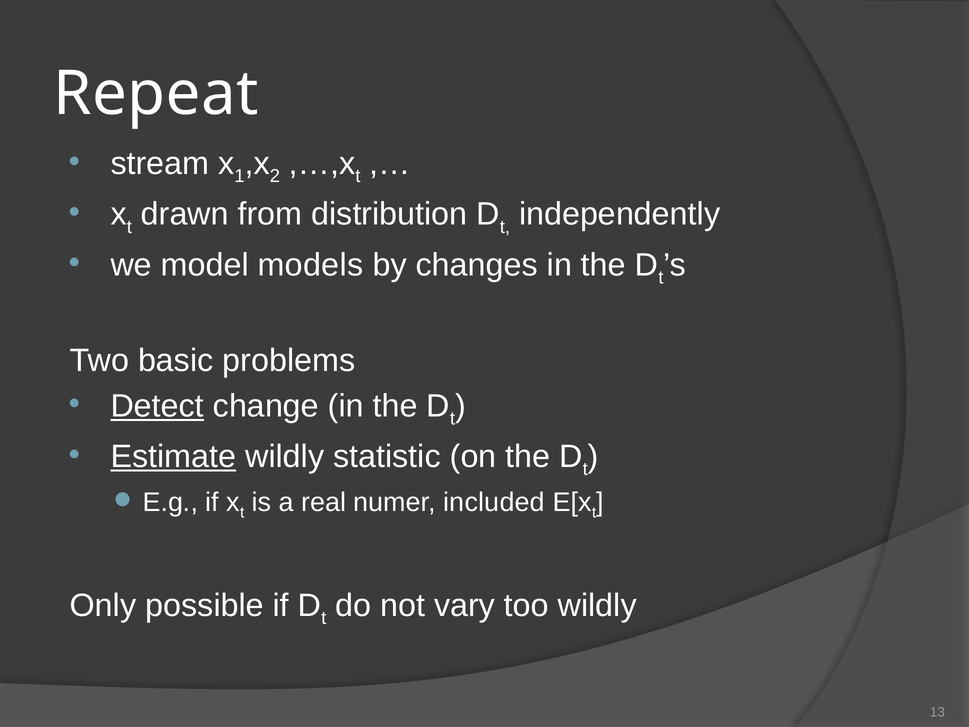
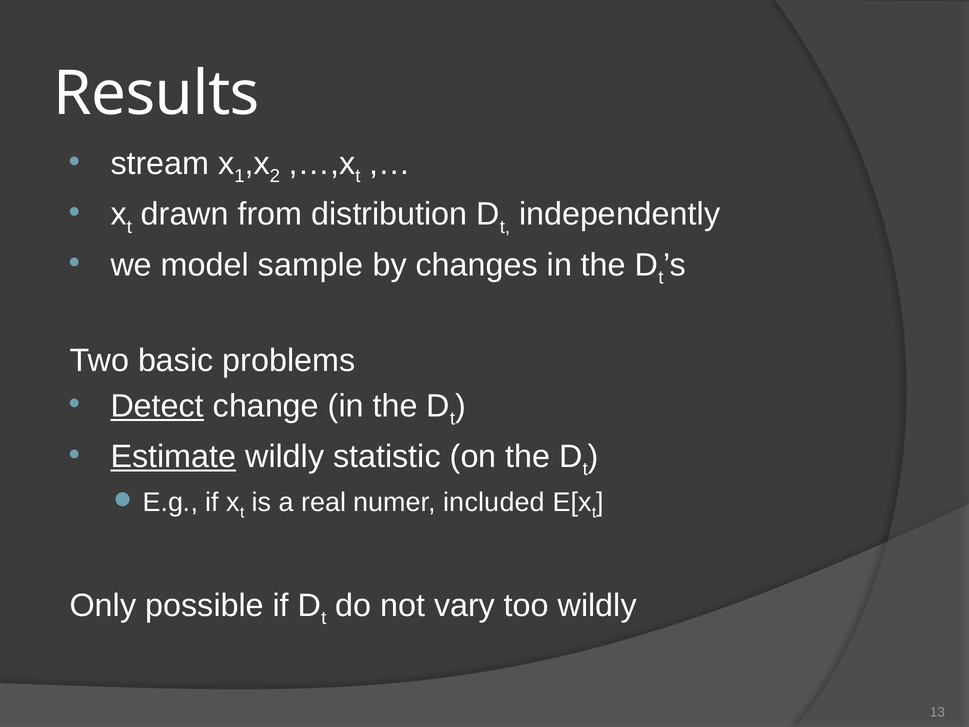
Repeat: Repeat -> Results (156, 94)
models: models -> sample (311, 265)
